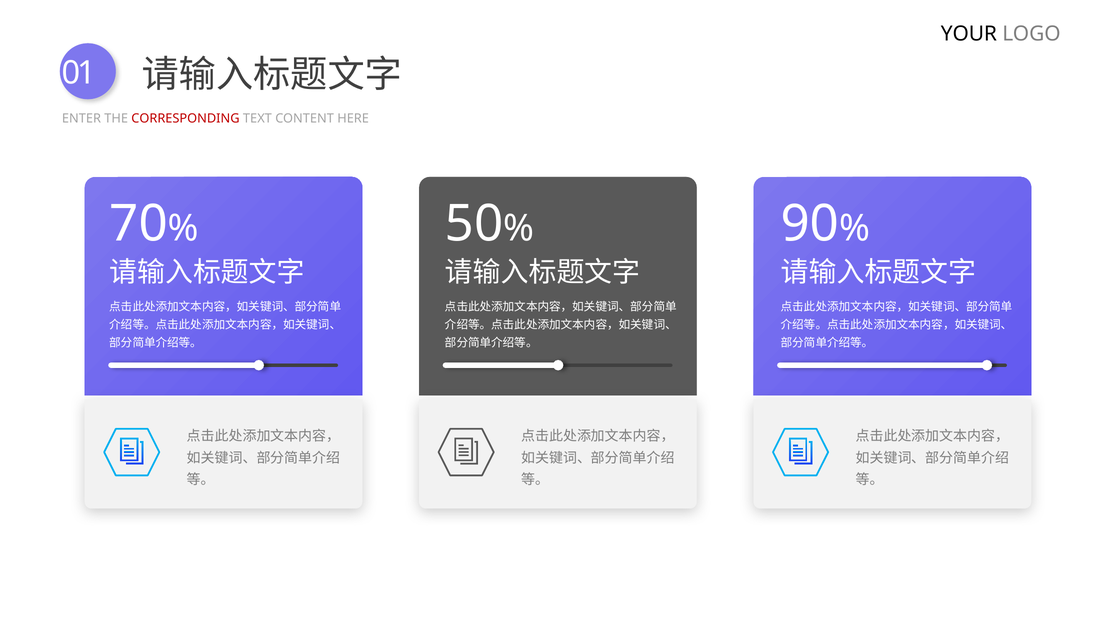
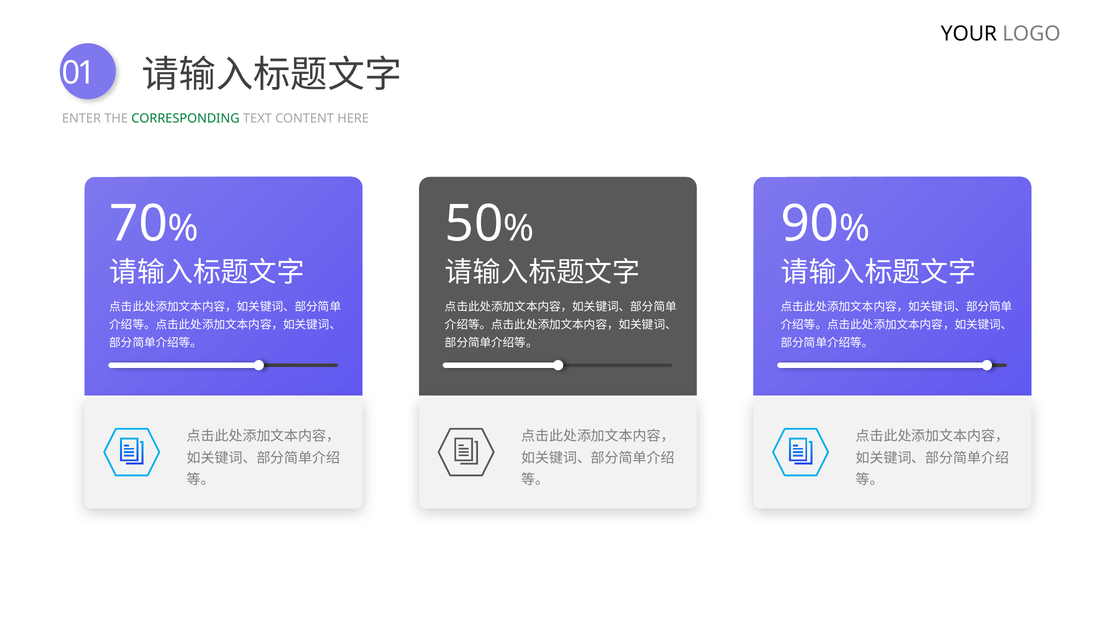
CORRESPONDING colour: red -> green (185, 118)
